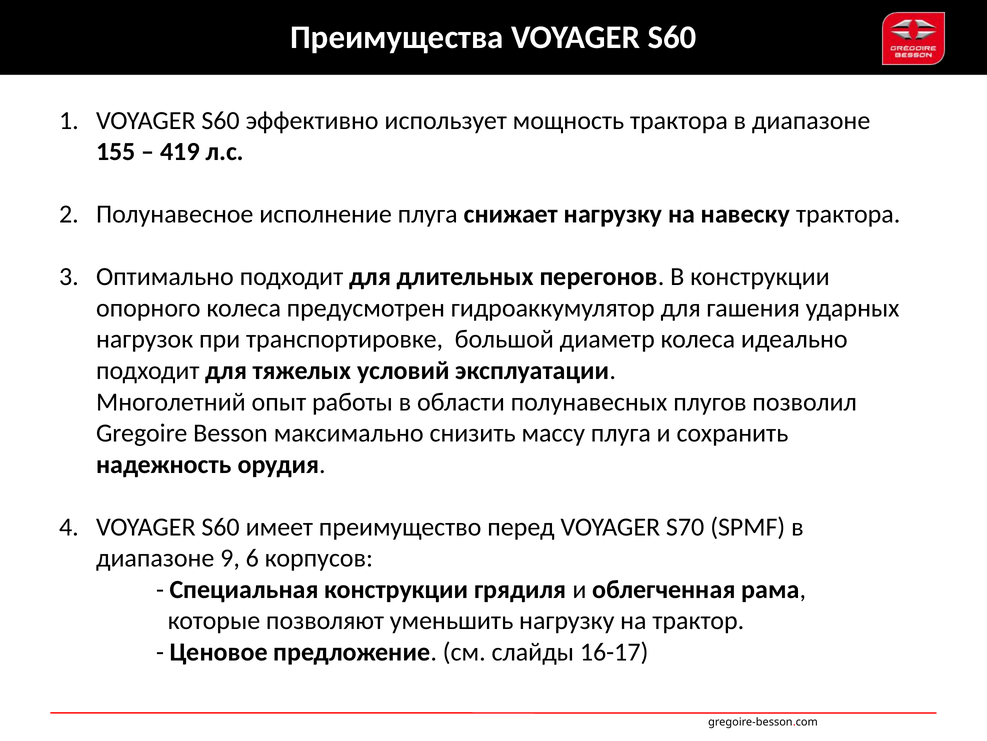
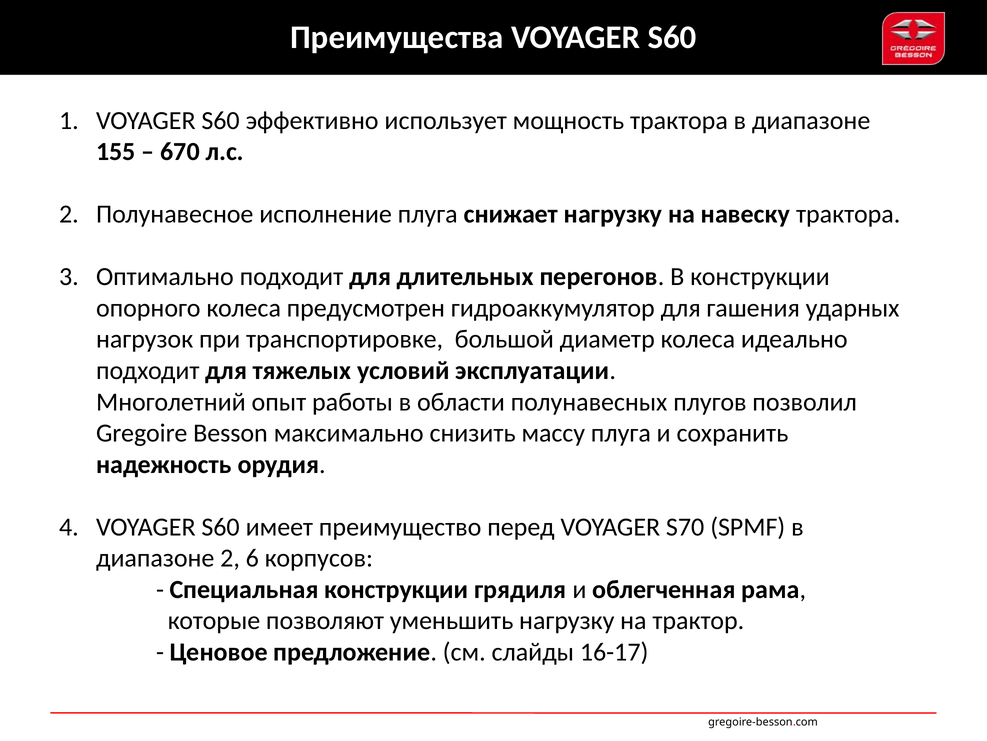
419: 419 -> 670 (180, 152)
диапазоне 9: 9 -> 2 (230, 558)
